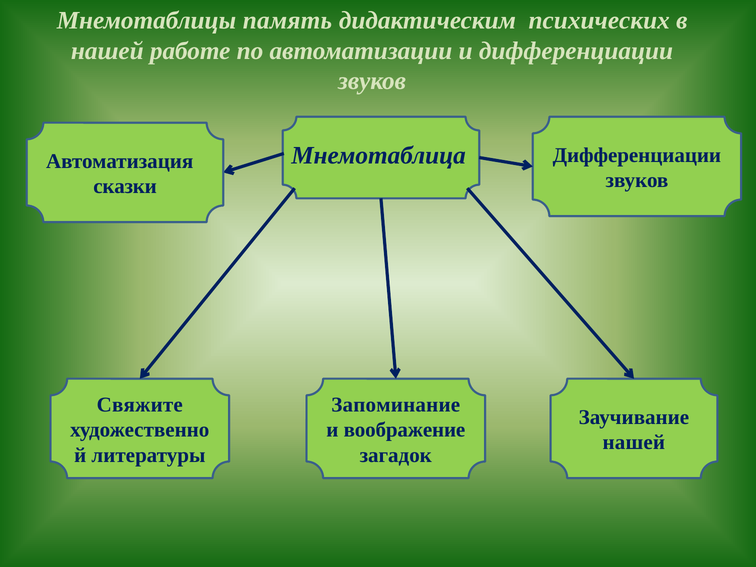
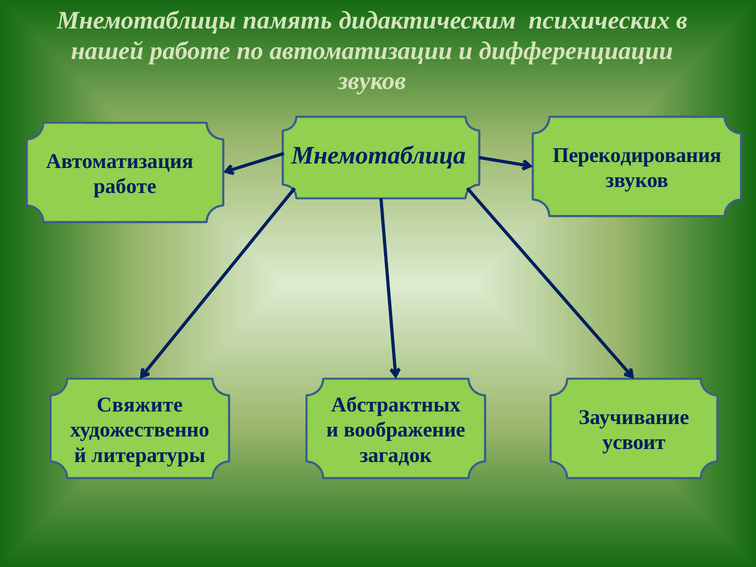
Дифференциации: Дифференциации -> Перекодирования (637, 155)
сказки: сказки -> работе (125, 186)
Запоминание: Запоминание -> Абстрактных (396, 405)
нашей: нашей -> усвоит (634, 442)
